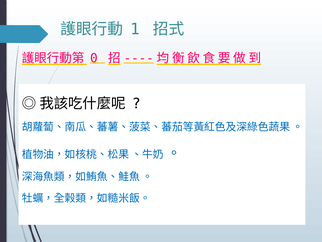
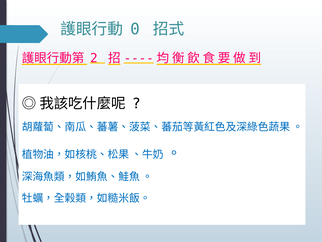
1: 1 -> 0 (135, 29)
0: 0 -> 2 (94, 58)
